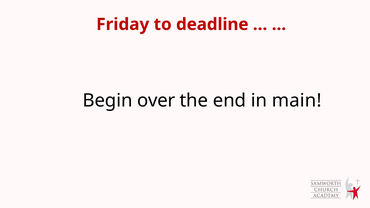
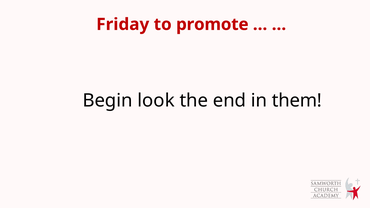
deadline: deadline -> promote (212, 24)
over: over -> look (156, 101)
main: main -> them (297, 101)
